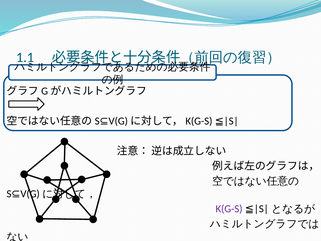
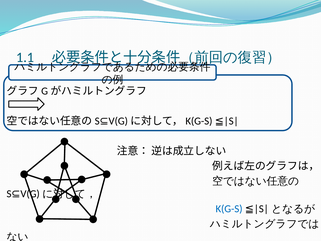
K(G-S colour: purple -> blue (229, 209)
